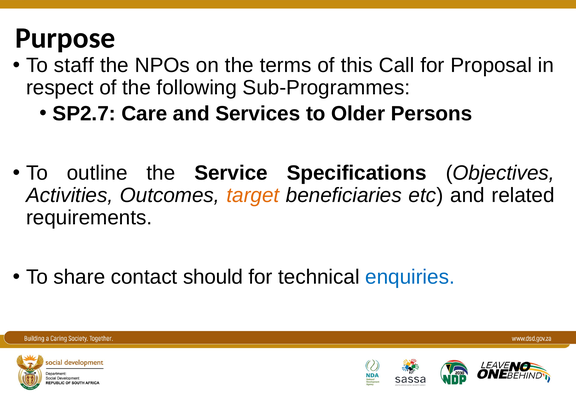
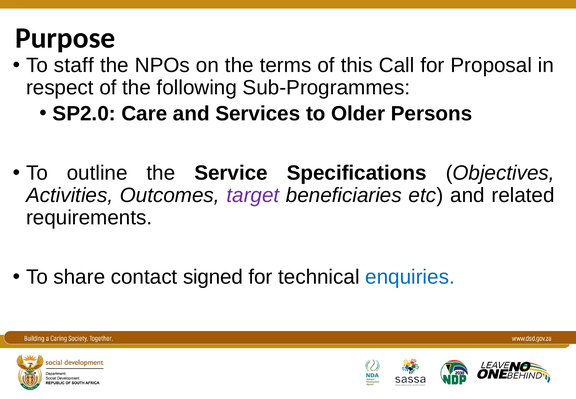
SP2.7: SP2.7 -> SP2.0 (84, 114)
target colour: orange -> purple (253, 195)
should: should -> signed (213, 277)
